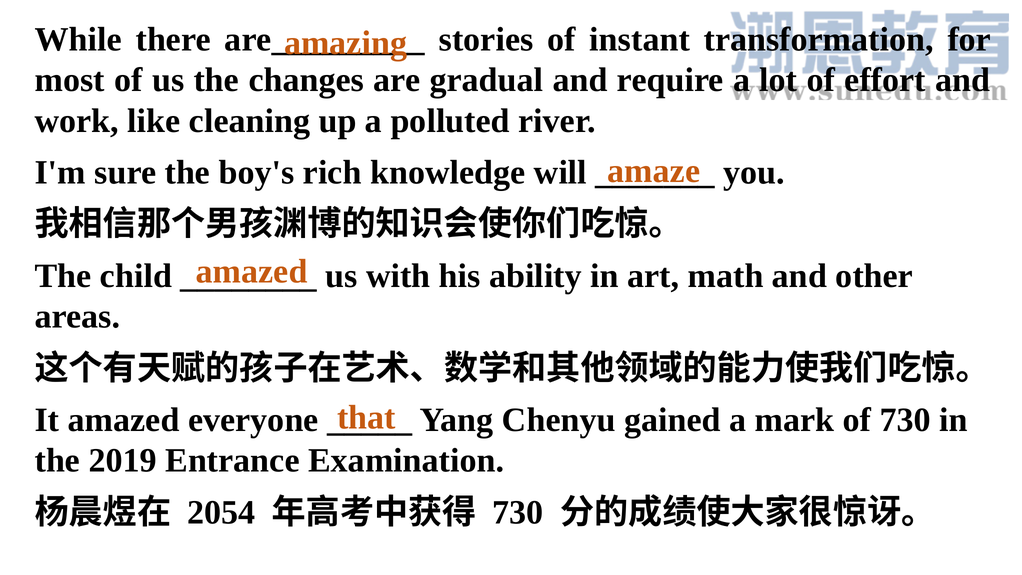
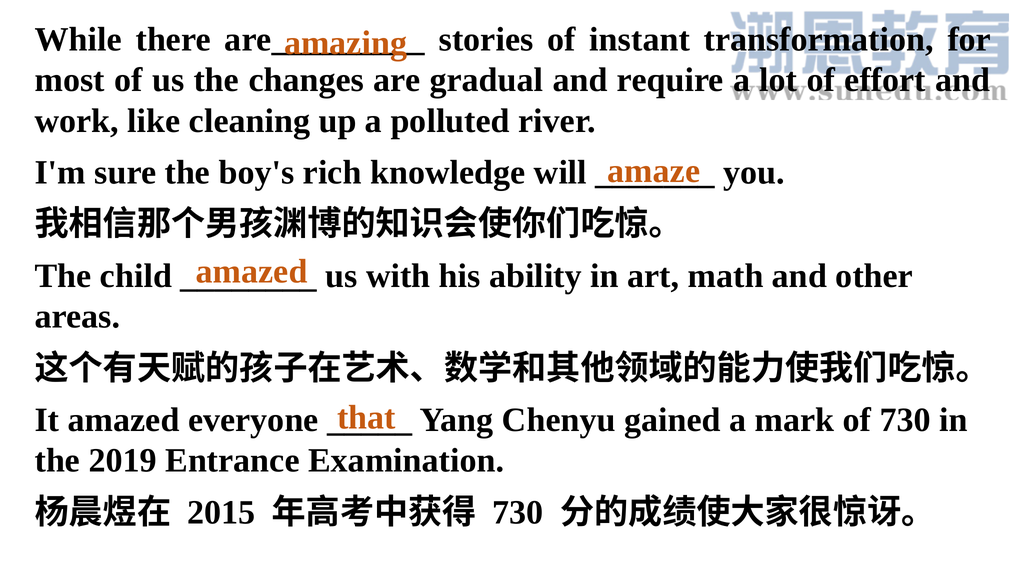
2054: 2054 -> 2015 (221, 512)
